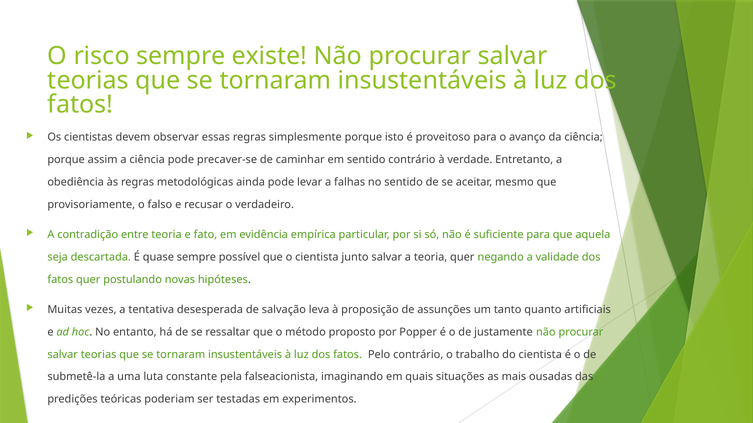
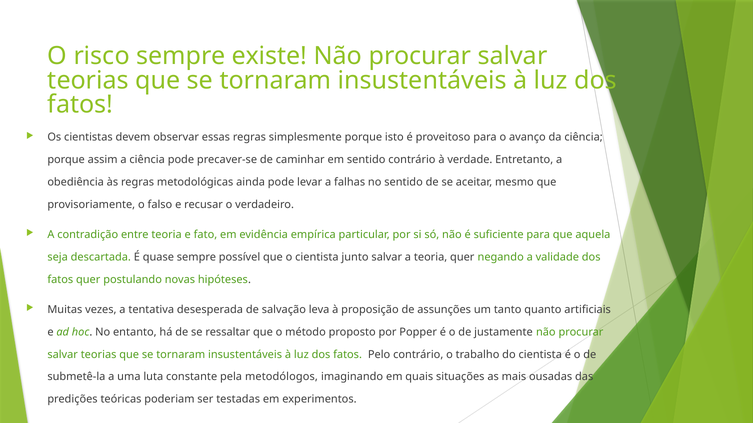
falseacionista: falseacionista -> metodólogos (281, 377)
